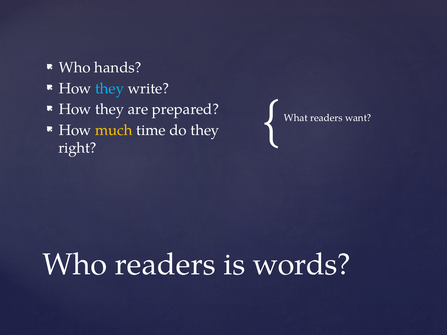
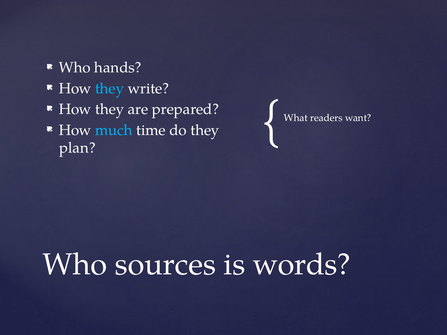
much colour: yellow -> light blue (114, 130)
right: right -> plan (77, 148)
Who readers: readers -> sources (165, 265)
